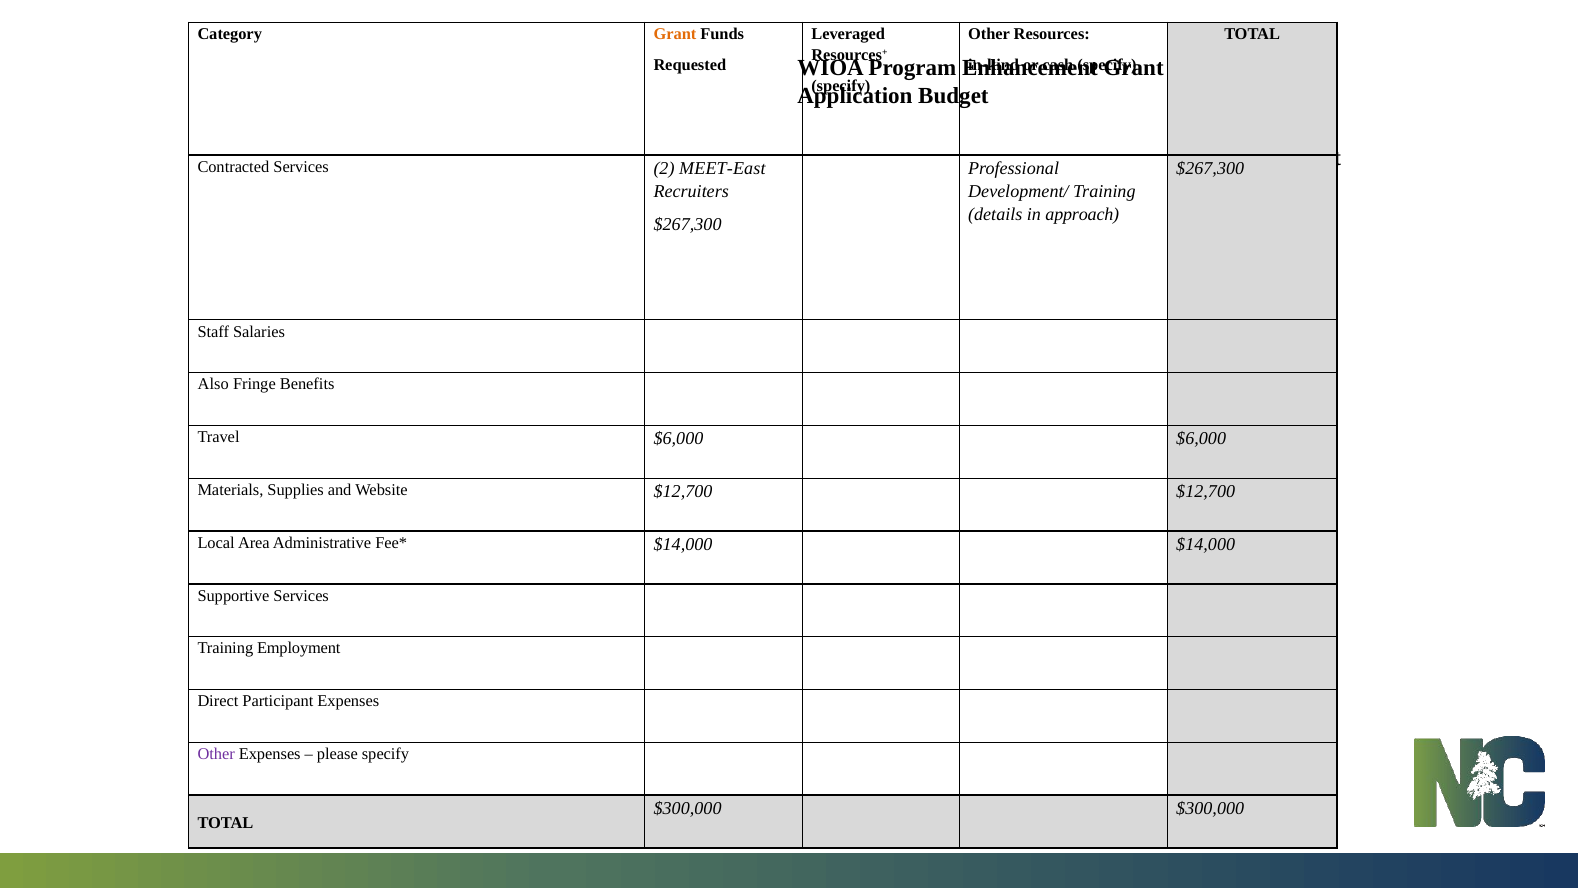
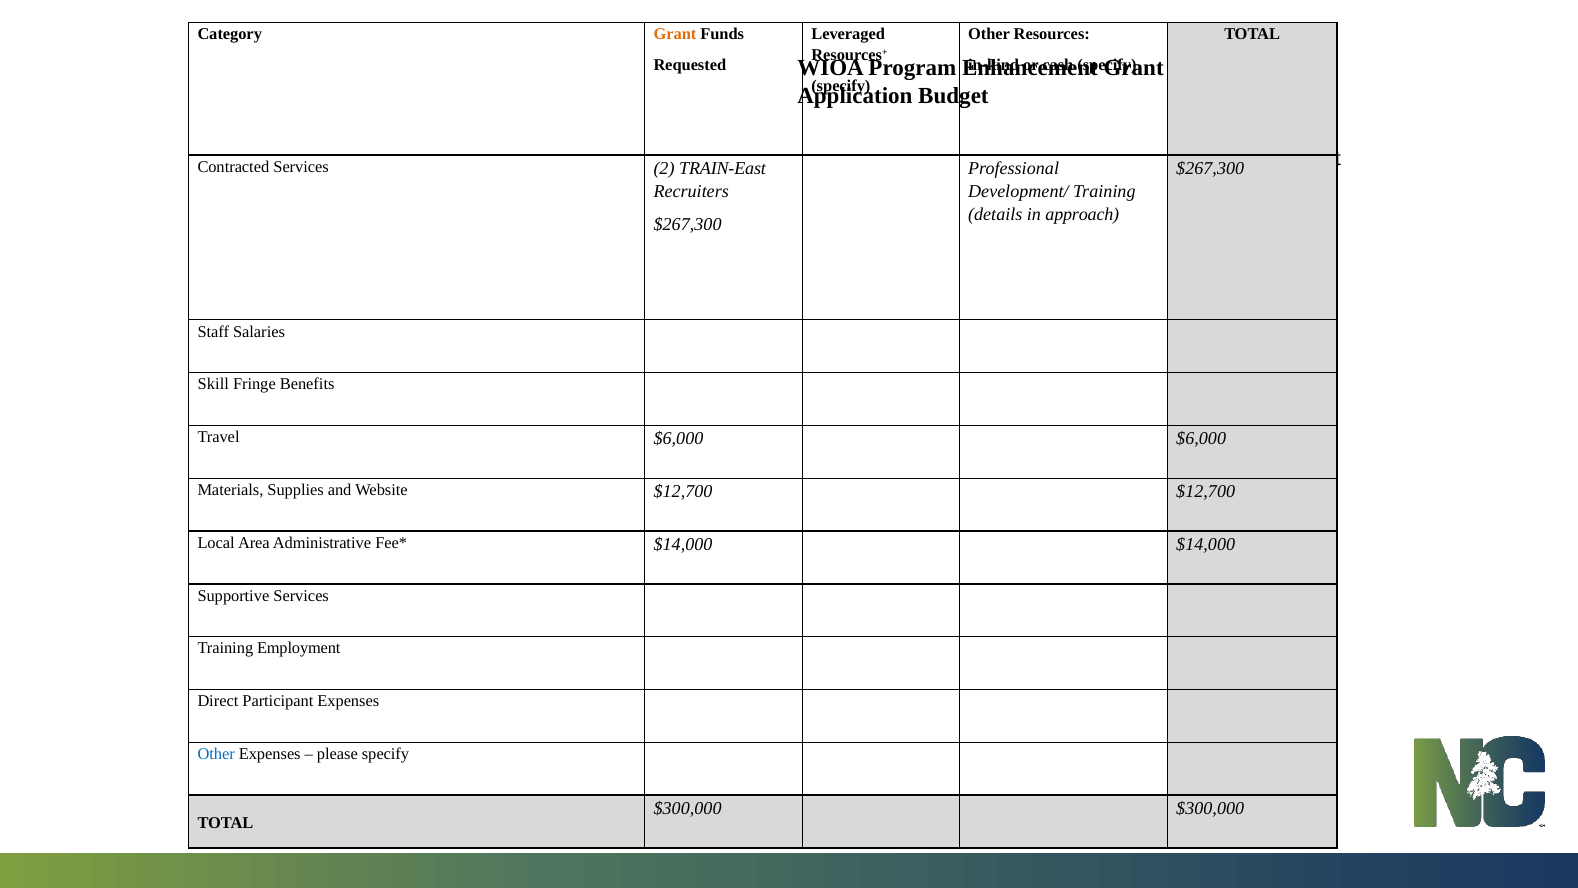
MEET-East: MEET-East -> TRAIN-East (723, 168)
Also: Also -> Skill (213, 384)
Other colour: purple -> blue (216, 754)
